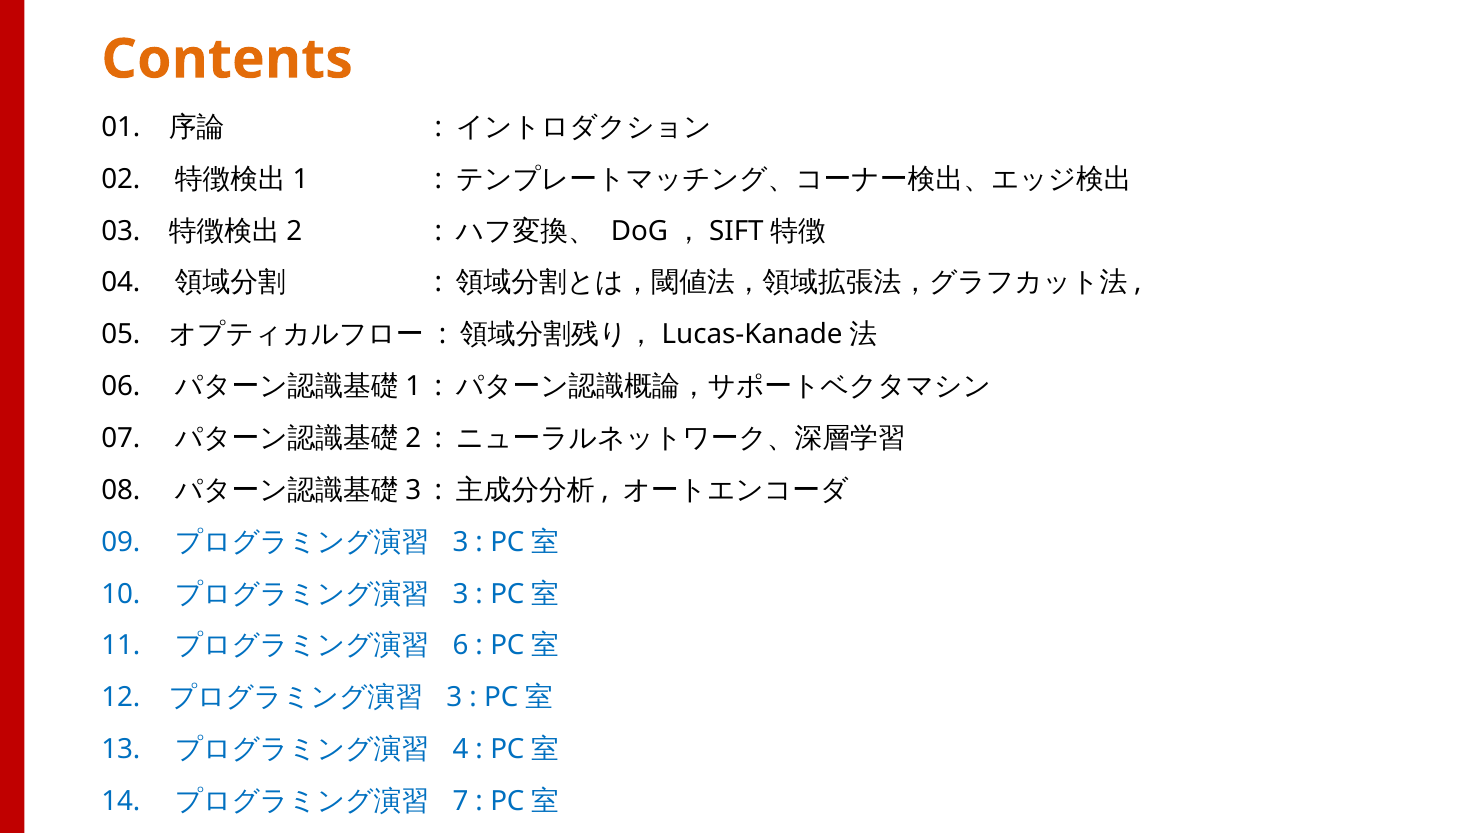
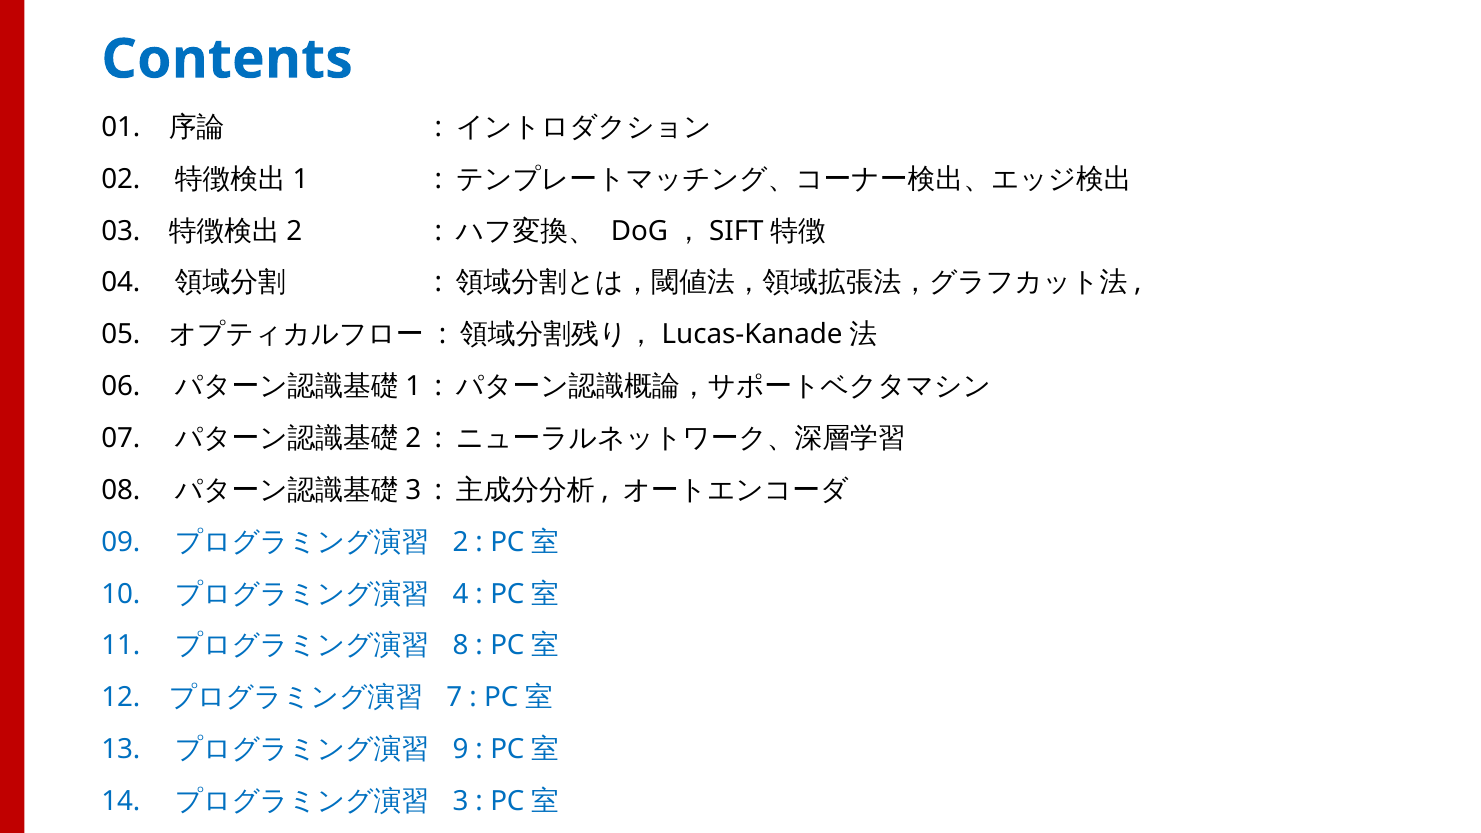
Contents colour: orange -> blue (227, 59)
3: 3 -> 2 (460, 542)
3: 3 -> 4 (460, 594)
6: 6 -> 8 (460, 646)
3: 3 -> 7 (454, 698)
4: 4 -> 9 (460, 750)
7: 7 -> 3 (460, 801)
